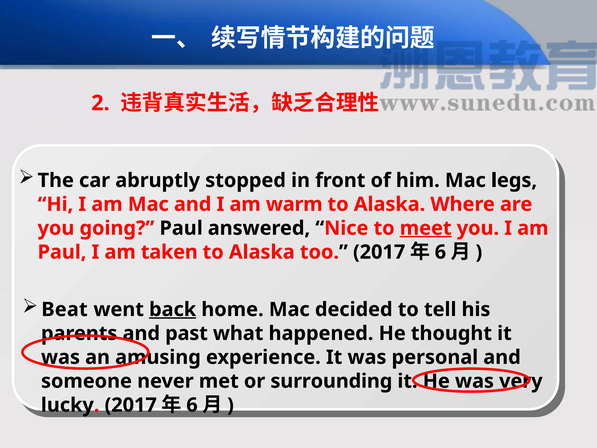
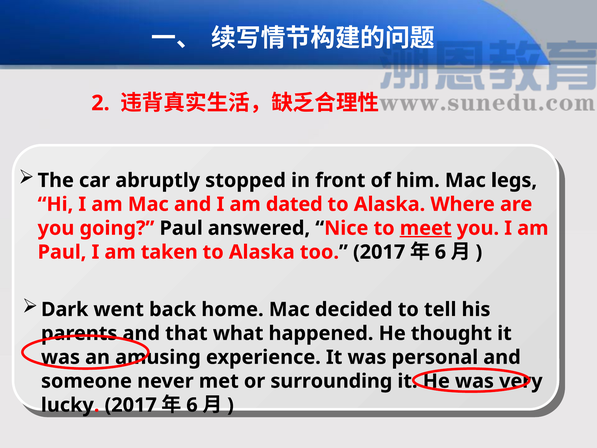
warm: warm -> dated (294, 204)
Beat: Beat -> Dark (65, 309)
back underline: present -> none (173, 309)
past: past -> that (186, 333)
